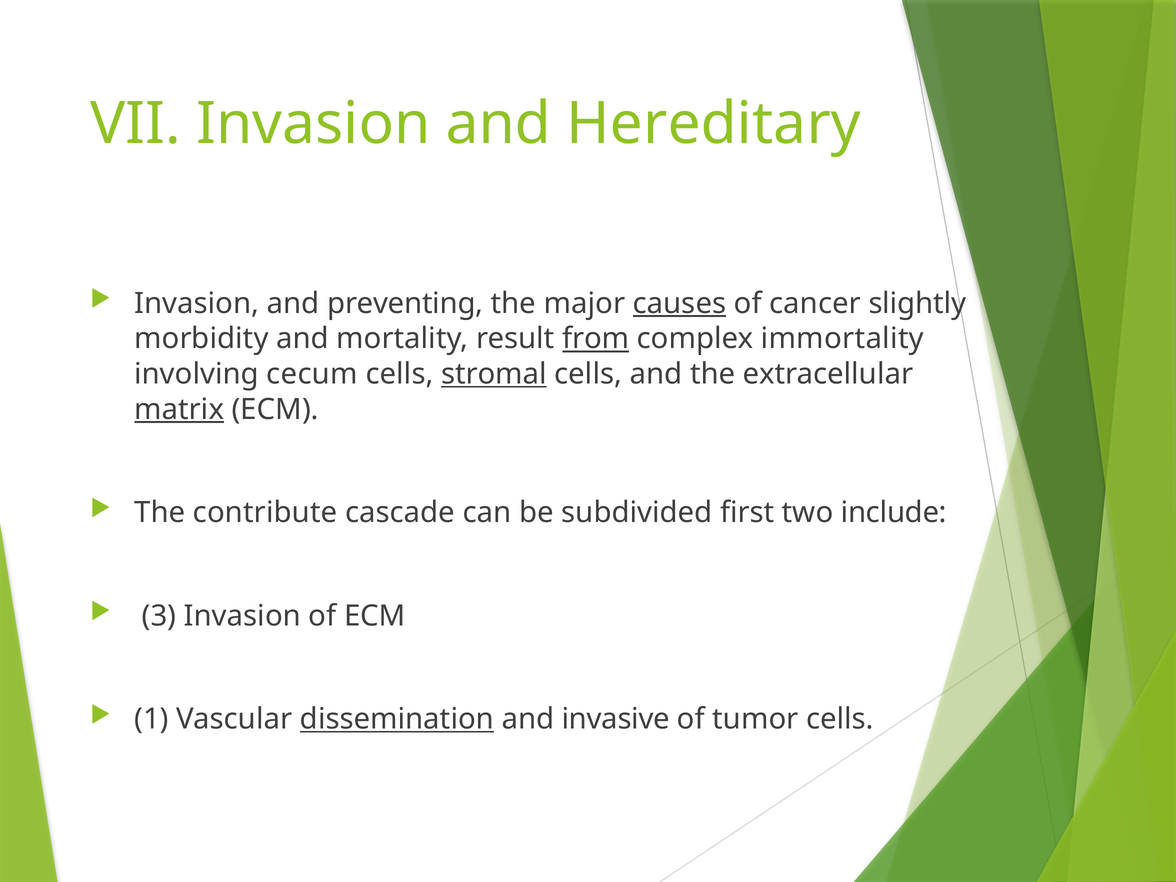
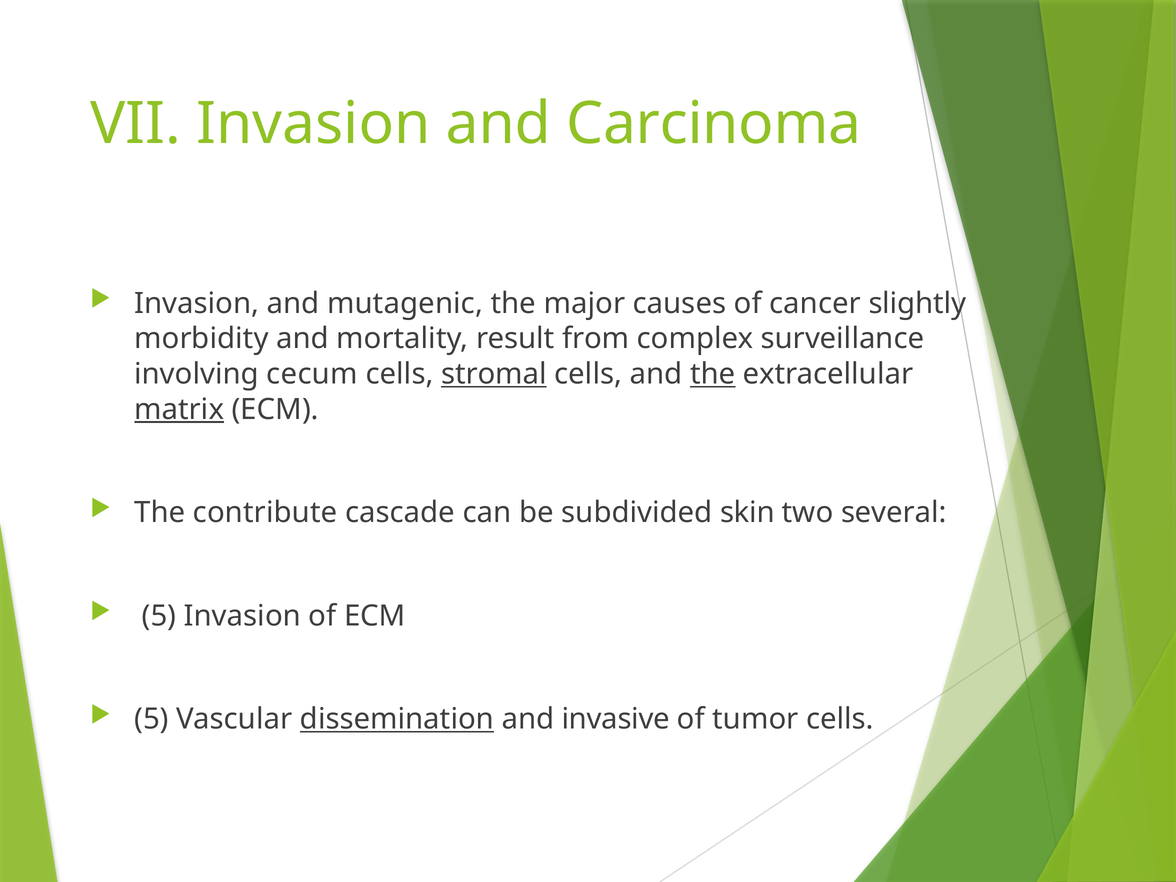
Hereditary: Hereditary -> Carcinoma (714, 124)
preventing: preventing -> mutagenic (405, 303)
causes underline: present -> none (679, 303)
from underline: present -> none (596, 339)
immortality: immortality -> surveillance (843, 339)
the underline: none -> present (713, 374)
first: first -> skin (747, 513)
include: include -> several (894, 513)
3: 3 -> 5 (159, 616)
1: 1 -> 5 (151, 719)
